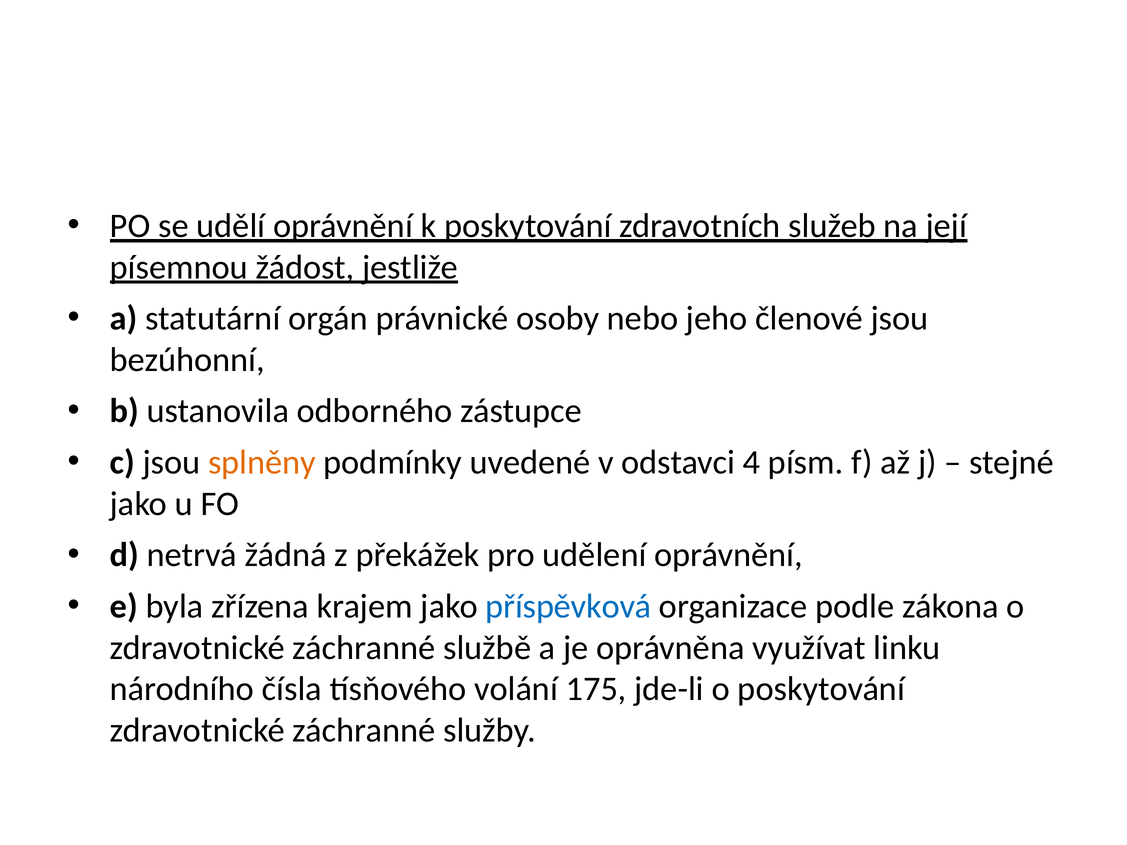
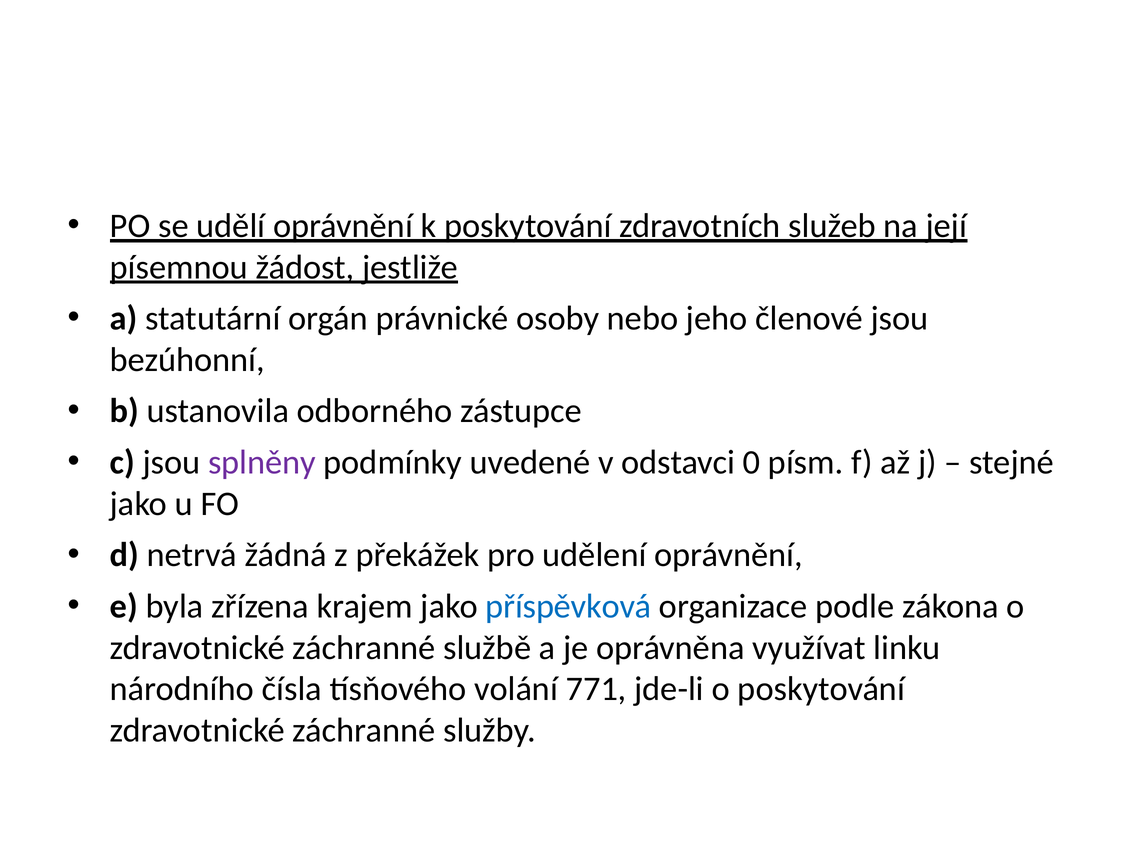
splněny colour: orange -> purple (262, 463)
4: 4 -> 0 (752, 463)
175: 175 -> 771 (596, 689)
